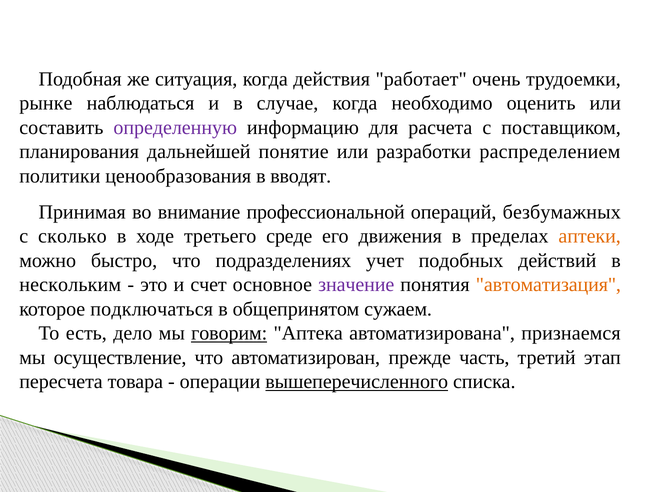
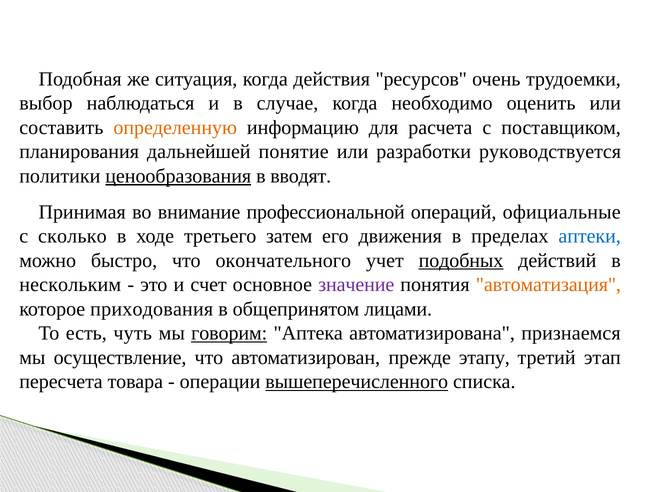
работает: работает -> ресурсов (421, 79)
рынке: рынке -> выбор (46, 103)
определенную colour: purple -> orange (175, 128)
распределением: распределением -> руководствуется (550, 152)
ценообразования underline: none -> present (178, 176)
безбумажных: безбумажных -> официальные (562, 212)
среде: среде -> затем (289, 236)
аптеки colour: orange -> blue (590, 236)
подразделениях: подразделениях -> окончательного (283, 260)
подобных underline: none -> present (461, 260)
подключаться: подключаться -> приходования (152, 309)
сужаем: сужаем -> лицами (398, 309)
дело: дело -> чуть (133, 333)
часть: часть -> этапу (484, 358)
